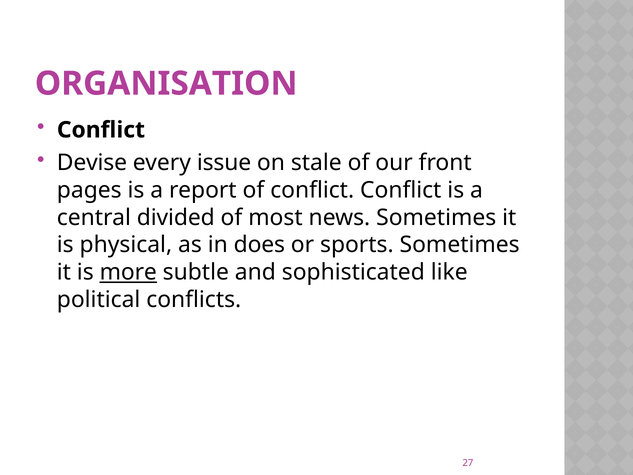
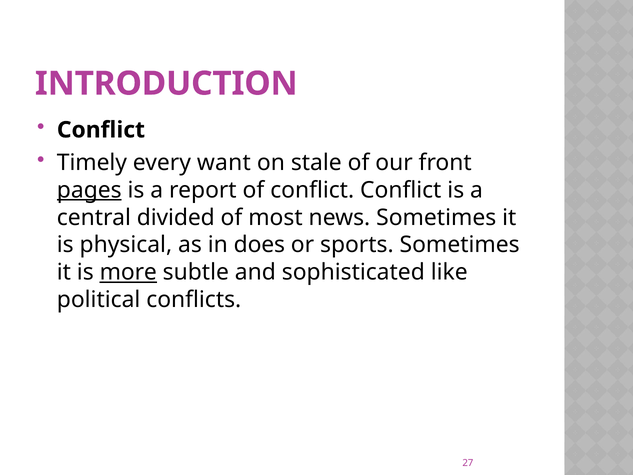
ORGANISATION: ORGANISATION -> INTRODUCTION (166, 84)
Devise: Devise -> Timely (92, 163)
issue: issue -> want (224, 163)
pages underline: none -> present (89, 190)
